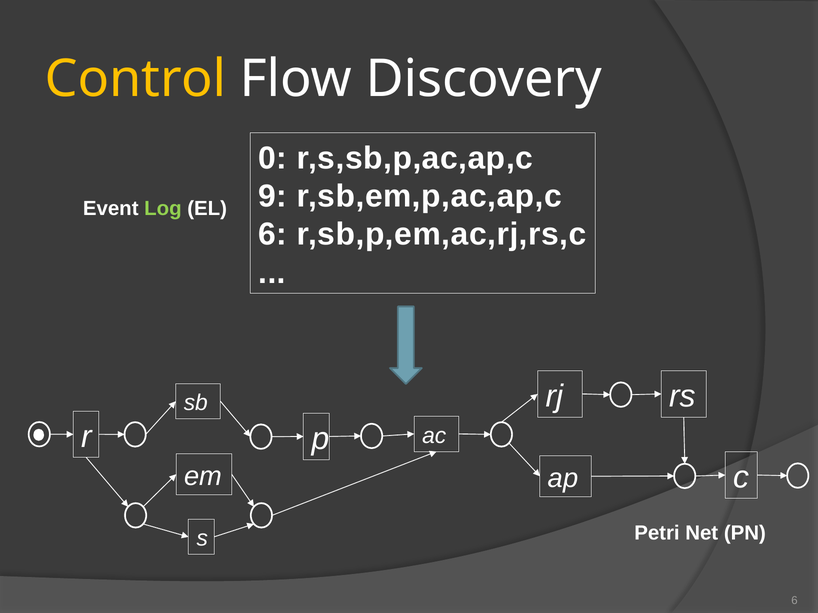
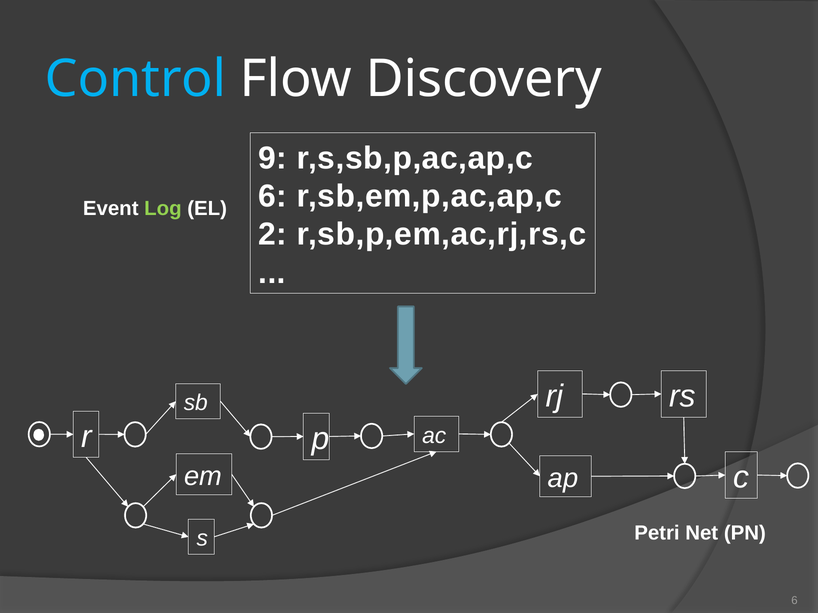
Control colour: yellow -> light blue (136, 79)
0: 0 -> 9 (272, 158)
9: 9 -> 6 (272, 196)
6: 6 -> 2 (272, 235)
